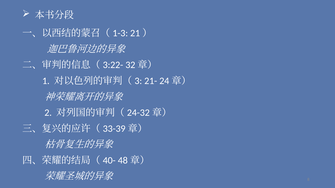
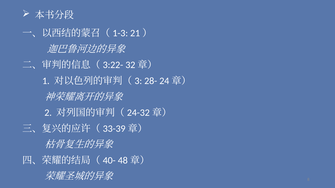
21-: 21- -> 28- (151, 81)
